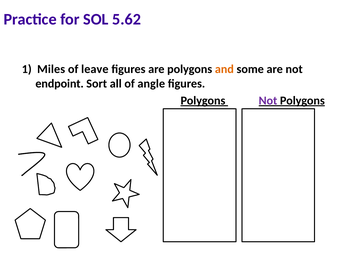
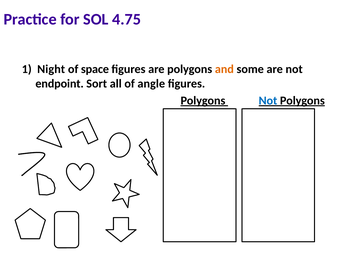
5.62: 5.62 -> 4.75 (127, 19)
Miles: Miles -> Night (51, 69)
leave: leave -> space (95, 69)
Not colour: purple -> blue (268, 101)
